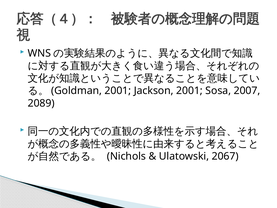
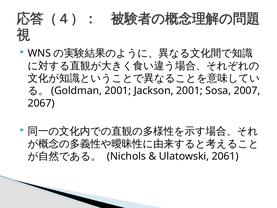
2089: 2089 -> 2067 (41, 103)
2067: 2067 -> 2061 (225, 156)
